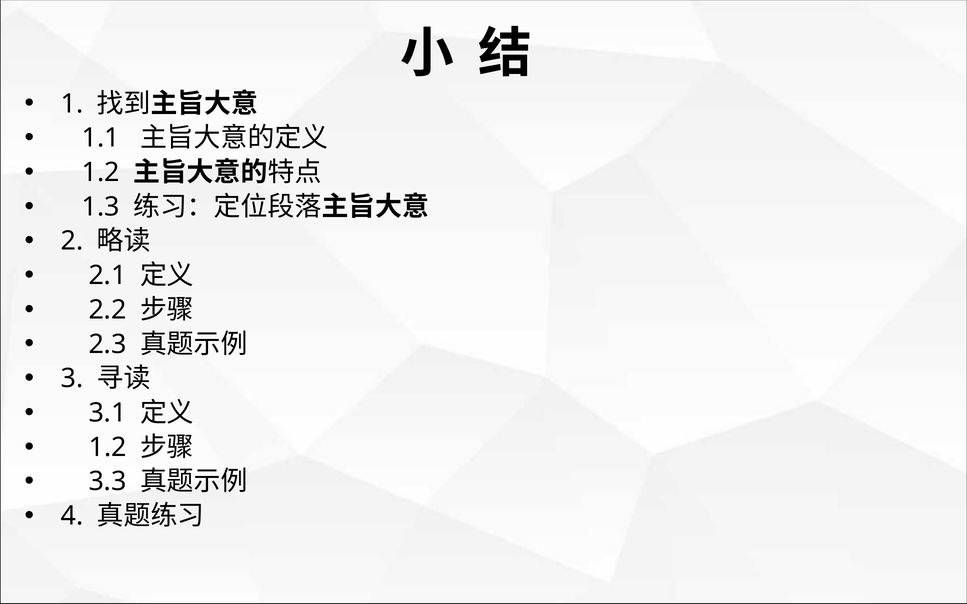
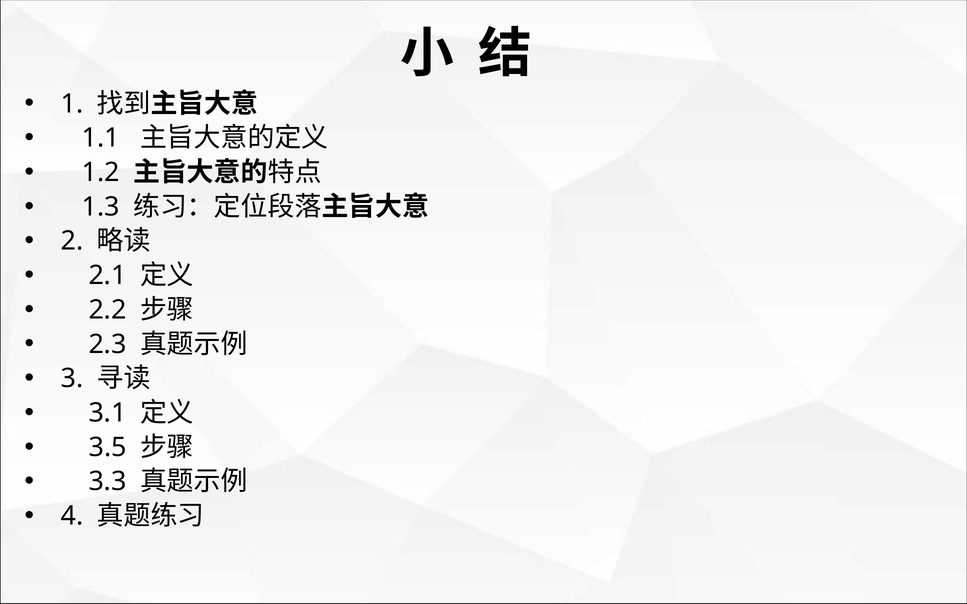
1.2: 1.2 -> 3.5 (108, 448)
